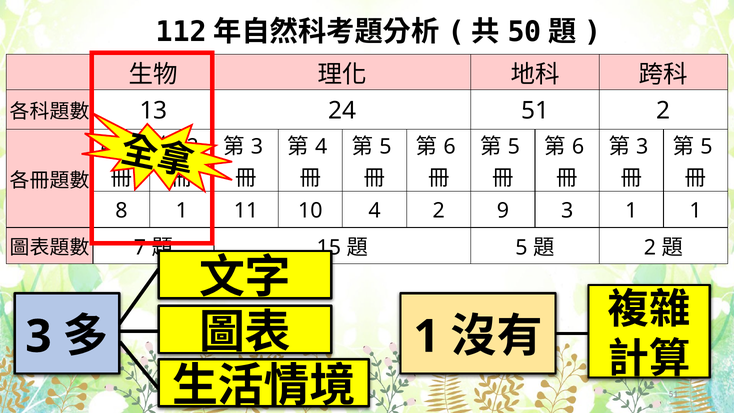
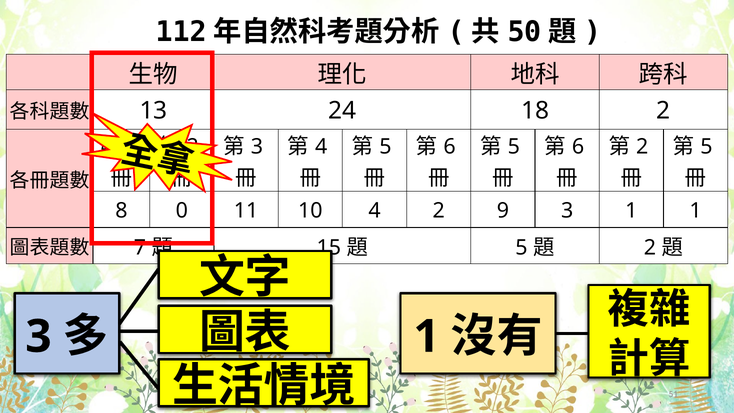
24 51: 51 -> 18 (535, 111)
3: 3 -> 2 (642, 147)
8 1: 1 -> 0 (182, 210)
